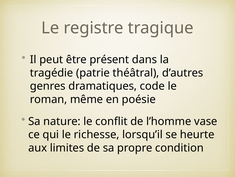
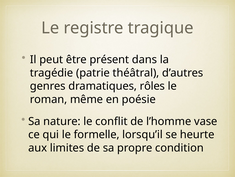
code: code -> rôles (152, 86)
richesse: richesse -> formelle (97, 134)
